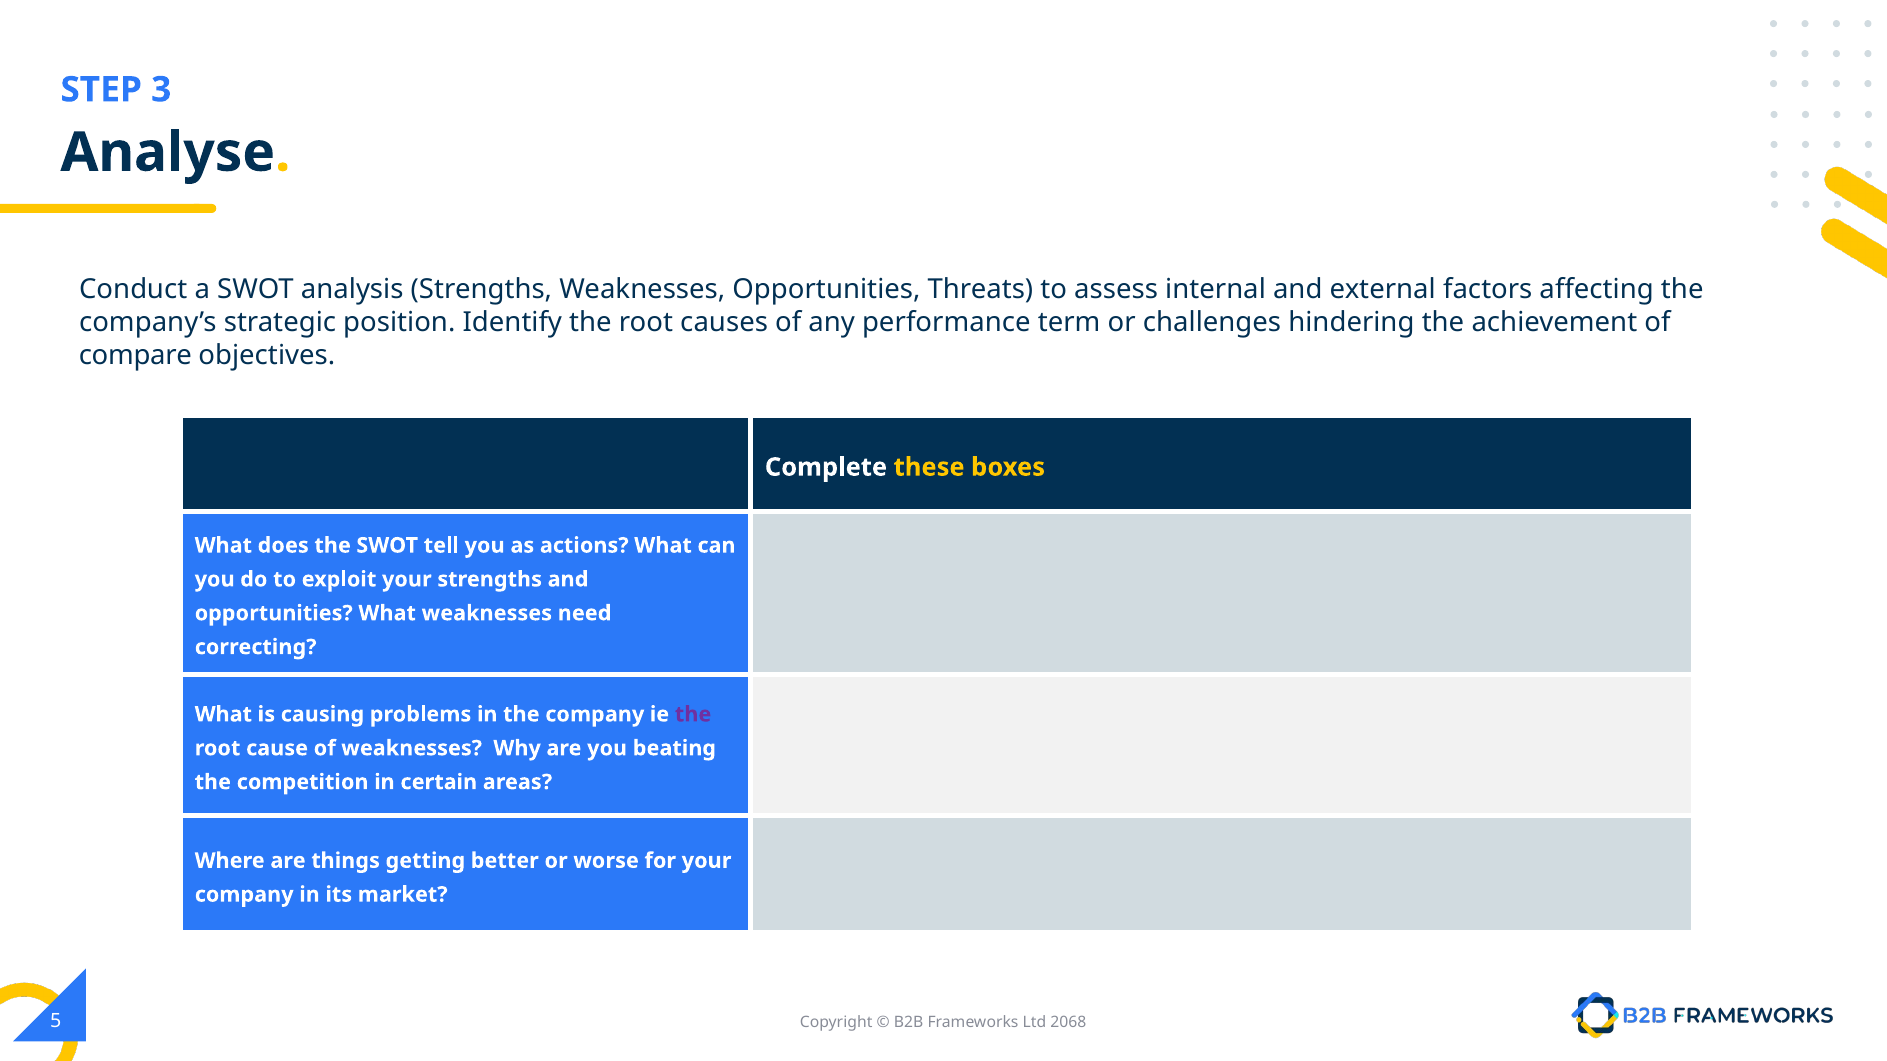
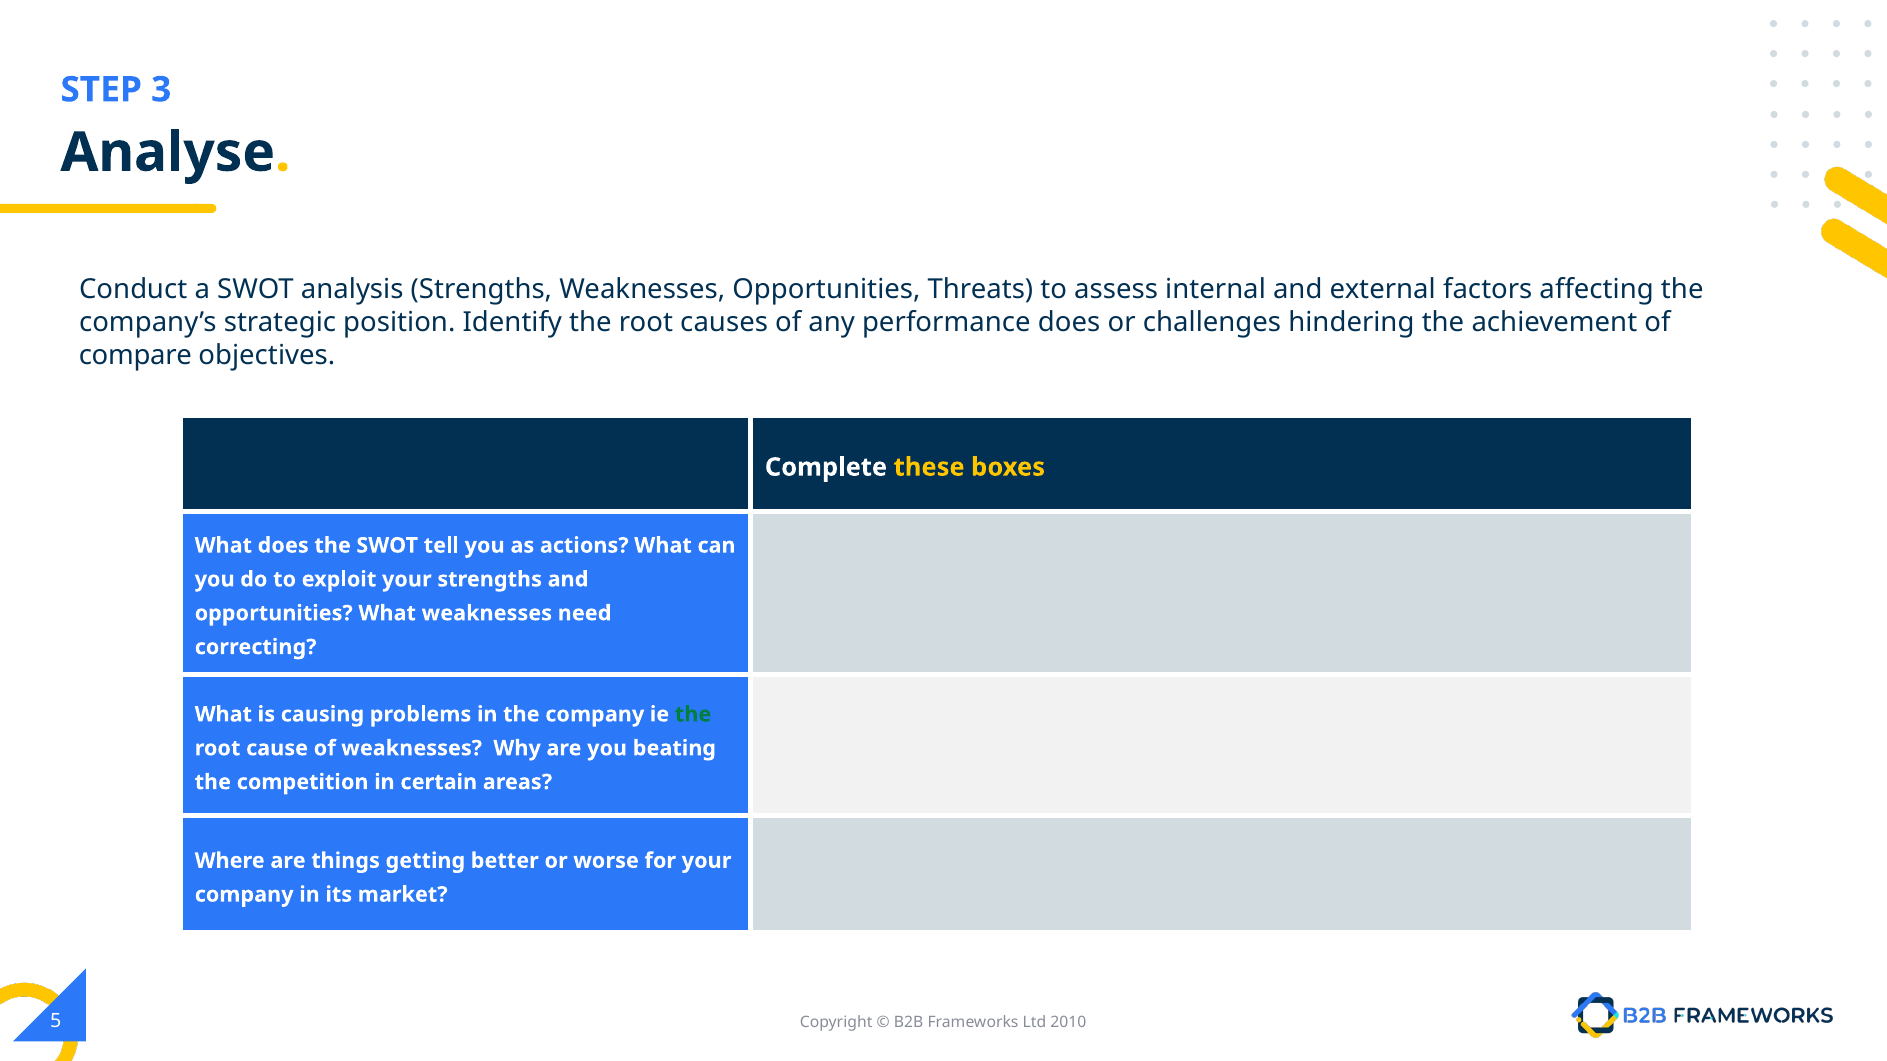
performance term: term -> does (1069, 323)
the colour: purple -> green (693, 715)
2068: 2068 -> 2010 (1068, 1022)
